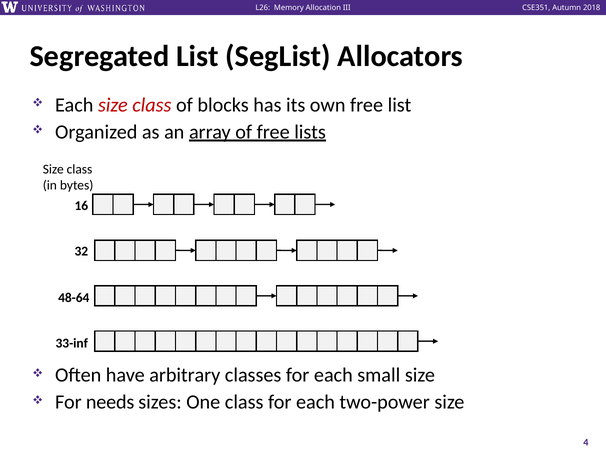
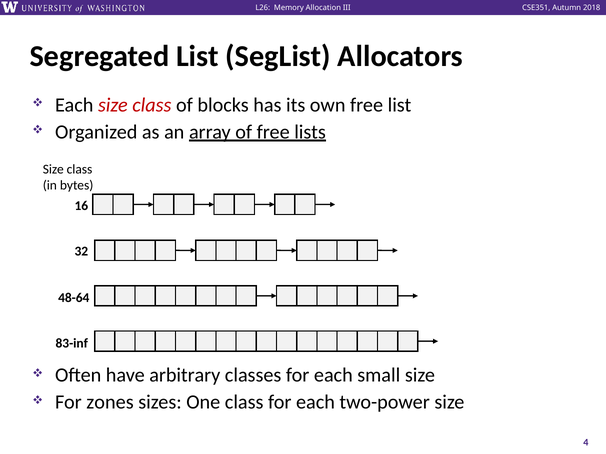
33-inf: 33-inf -> 83-inf (72, 344)
needs: needs -> zones (110, 403)
